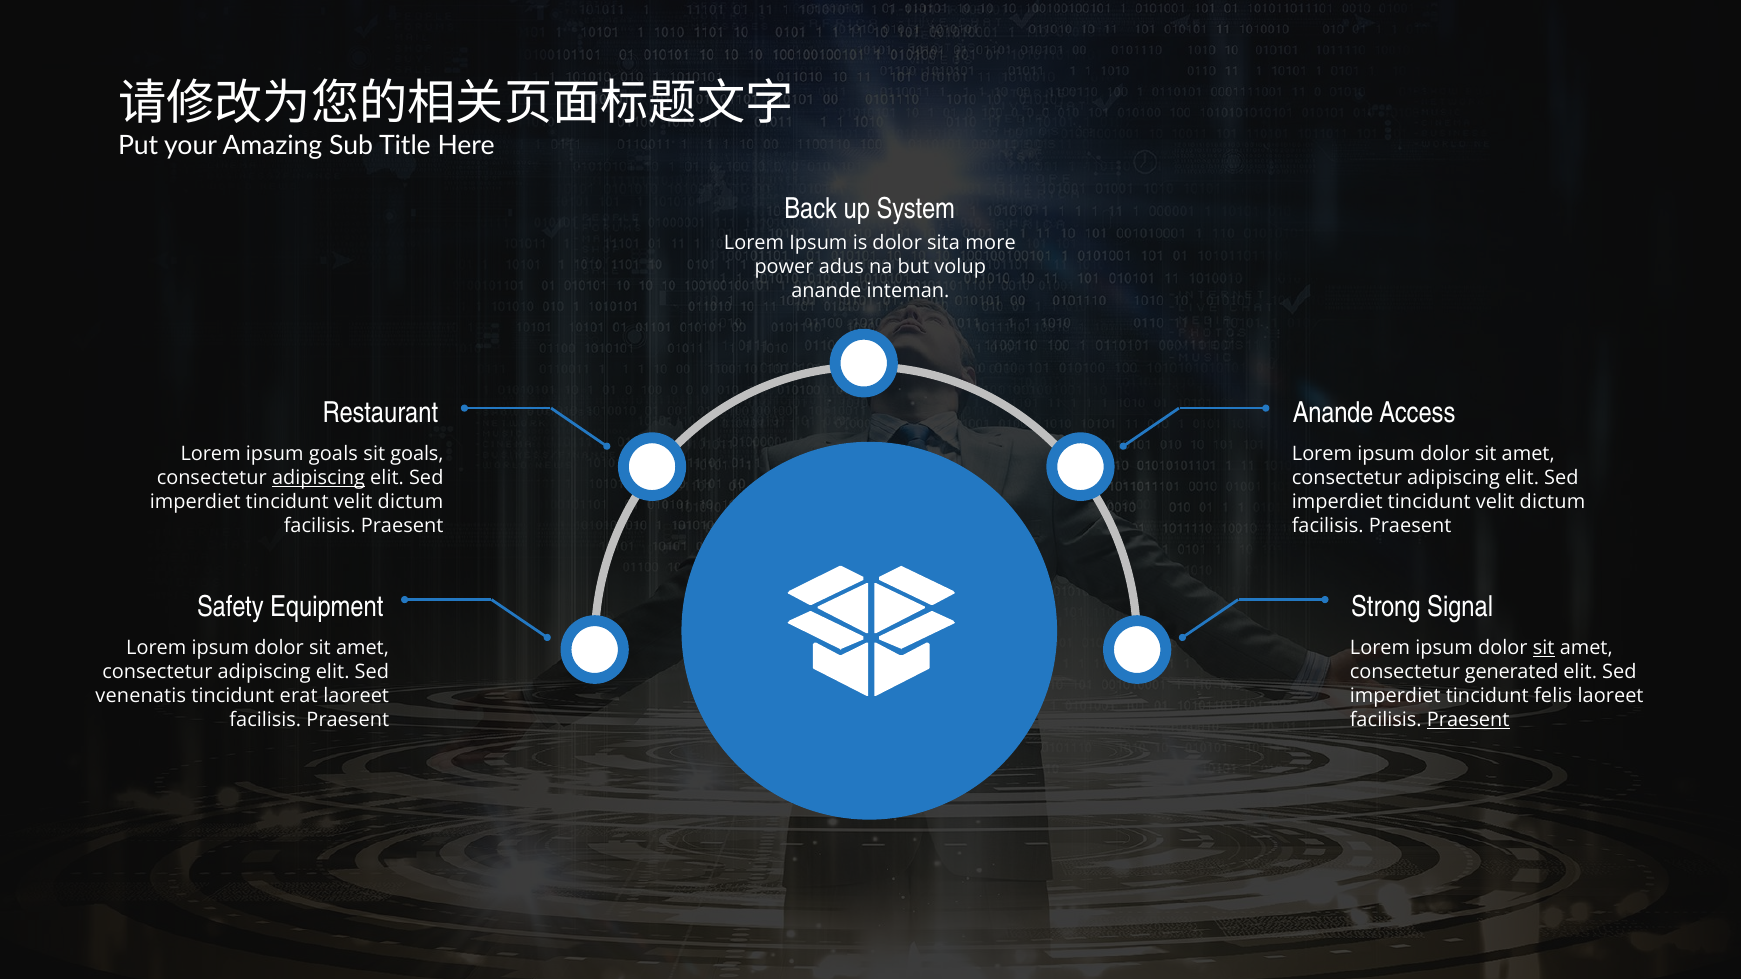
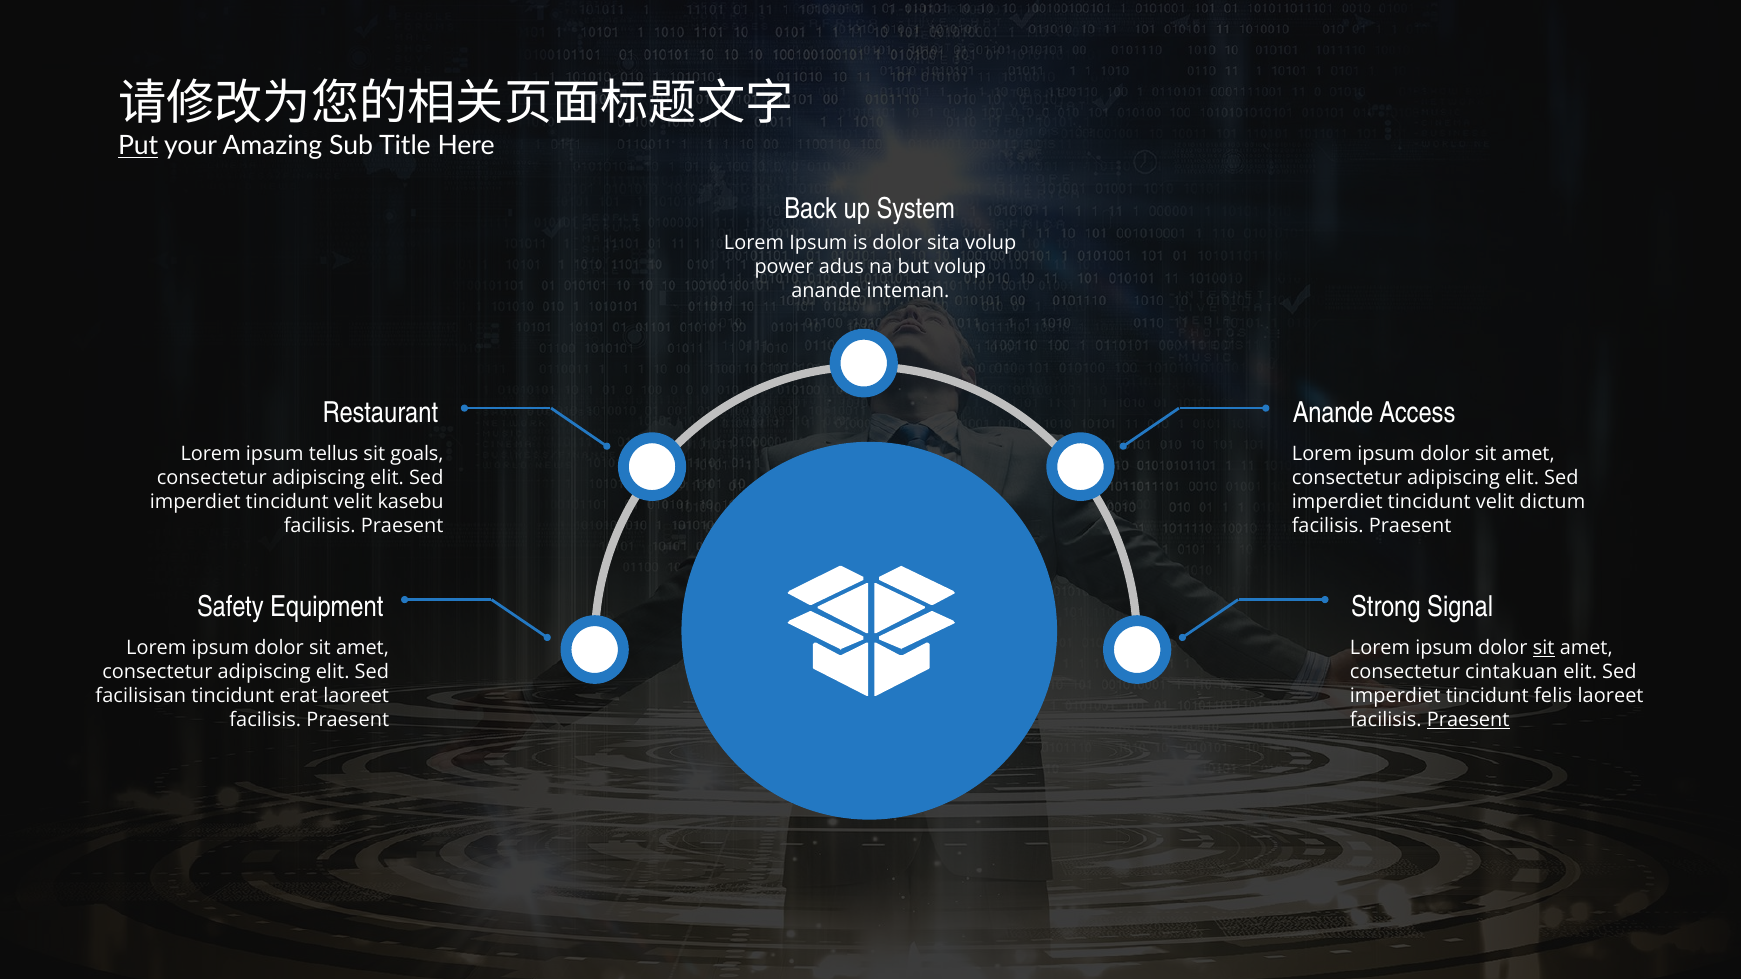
Put underline: none -> present (138, 146)
sita more: more -> volup (991, 243)
ipsum goals: goals -> tellus (334, 454)
adipiscing underline: present -> none (318, 478)
dictum: dictum -> kasebu (411, 502)
generated: generated -> cintakuan (1511, 672)
venenatis: venenatis -> facilisisan (141, 696)
